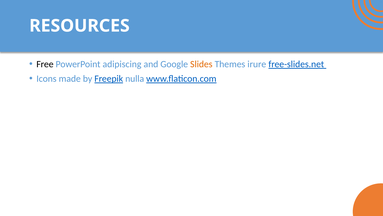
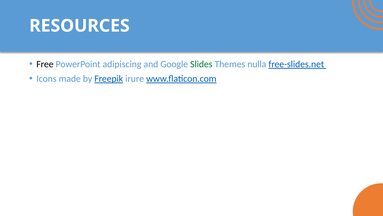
Slides colour: orange -> green (201, 64)
irure: irure -> nulla (257, 64)
nulla: nulla -> irure (135, 79)
